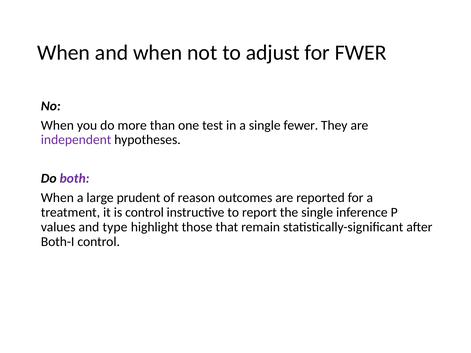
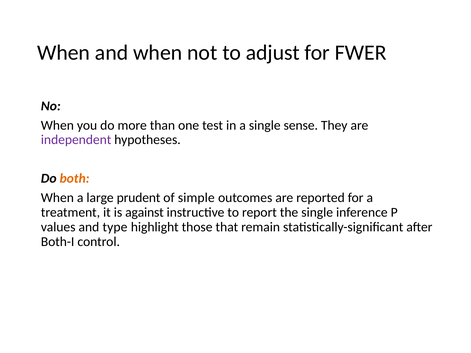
fewer: fewer -> sense (301, 125)
both colour: purple -> orange (75, 179)
reason: reason -> simple (196, 198)
is control: control -> against (144, 213)
